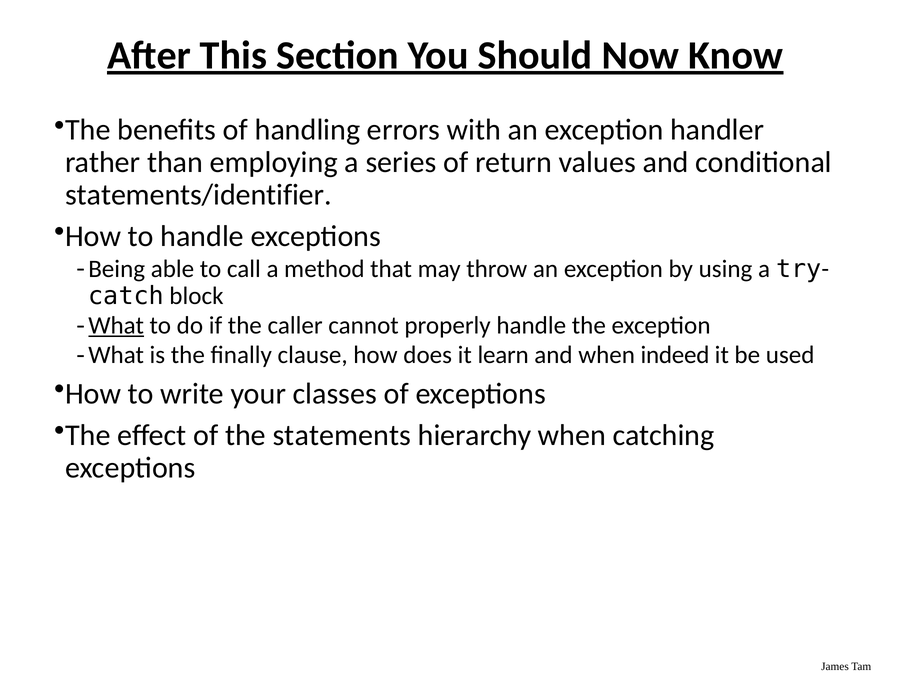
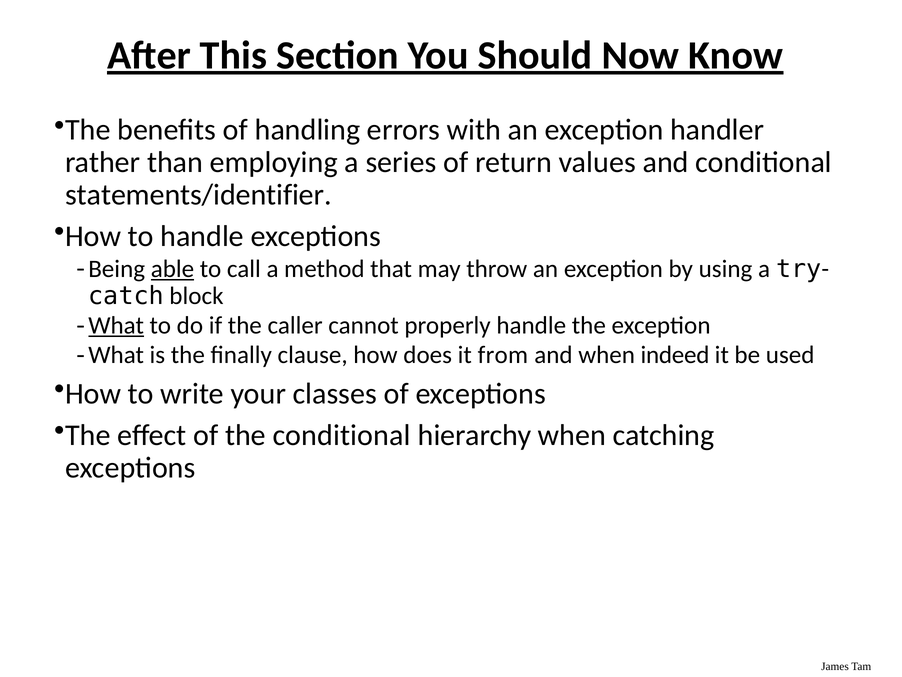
able underline: none -> present (172, 269)
learn: learn -> from (503, 355)
the statements: statements -> conditional (342, 435)
